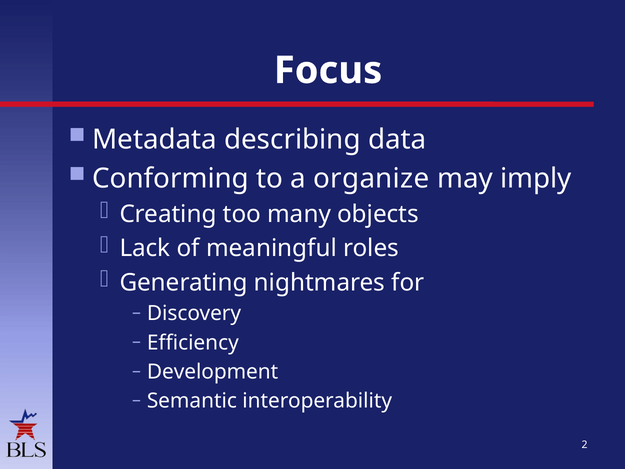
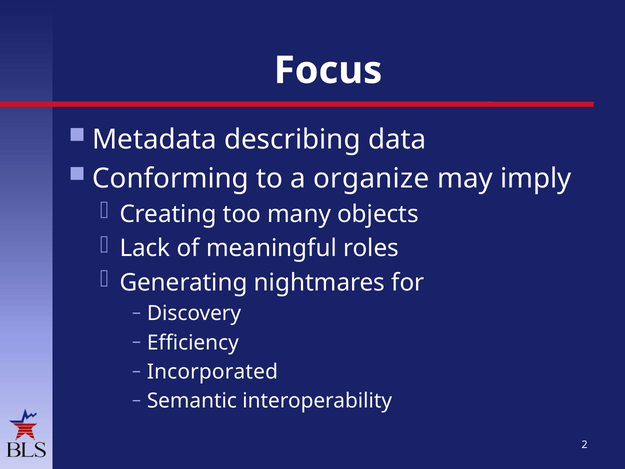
Development: Development -> Incorporated (212, 372)
